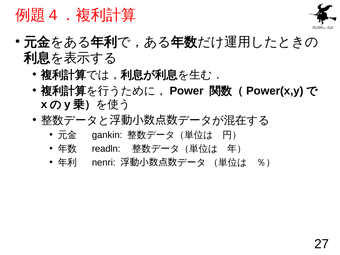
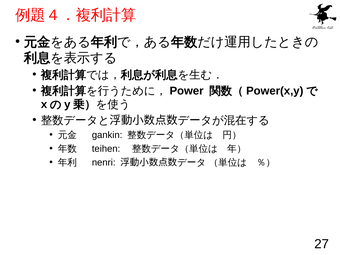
readln: readln -> teihen (106, 149)
